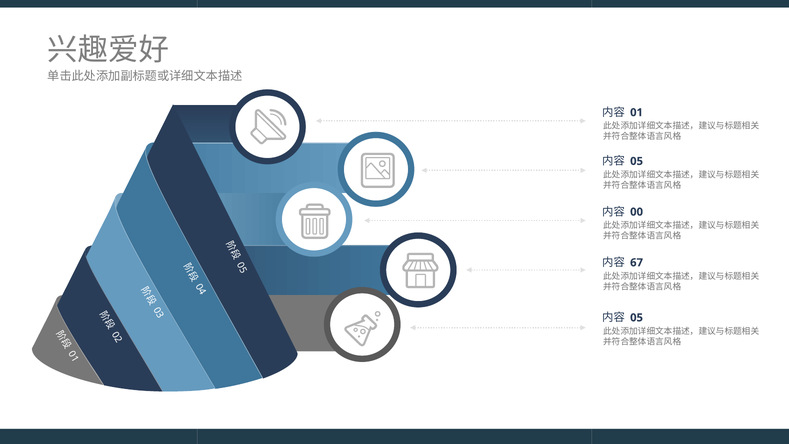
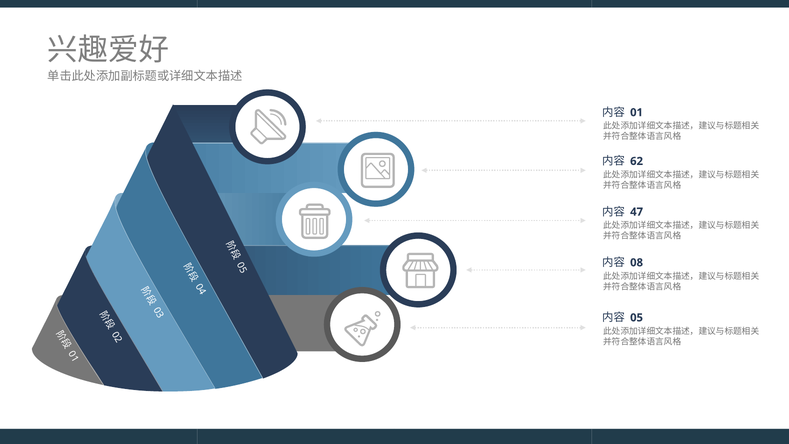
05: 05 -> 62 (637, 161)
00: 00 -> 47 (637, 212)
67: 67 -> 08 (637, 262)
